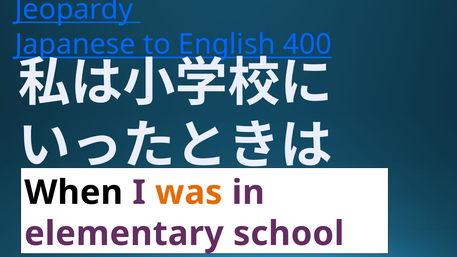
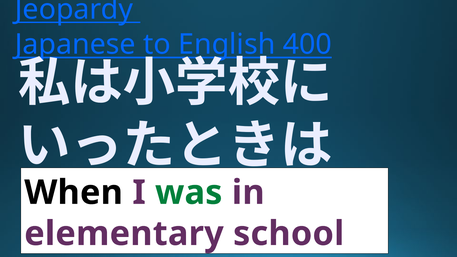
was colour: orange -> green (189, 193)
